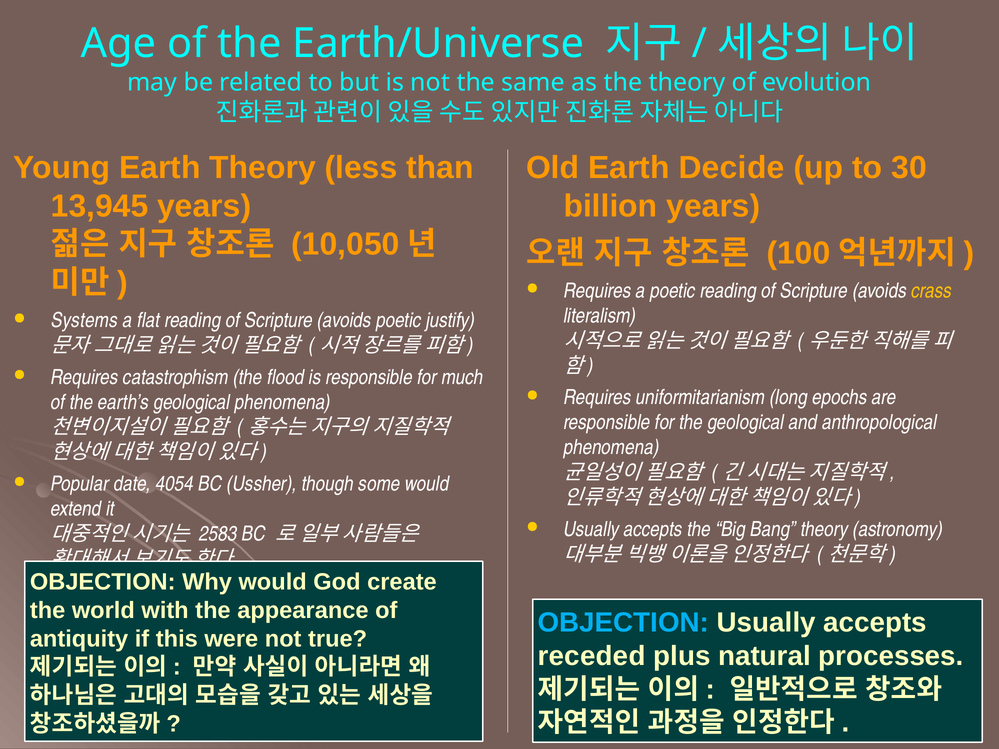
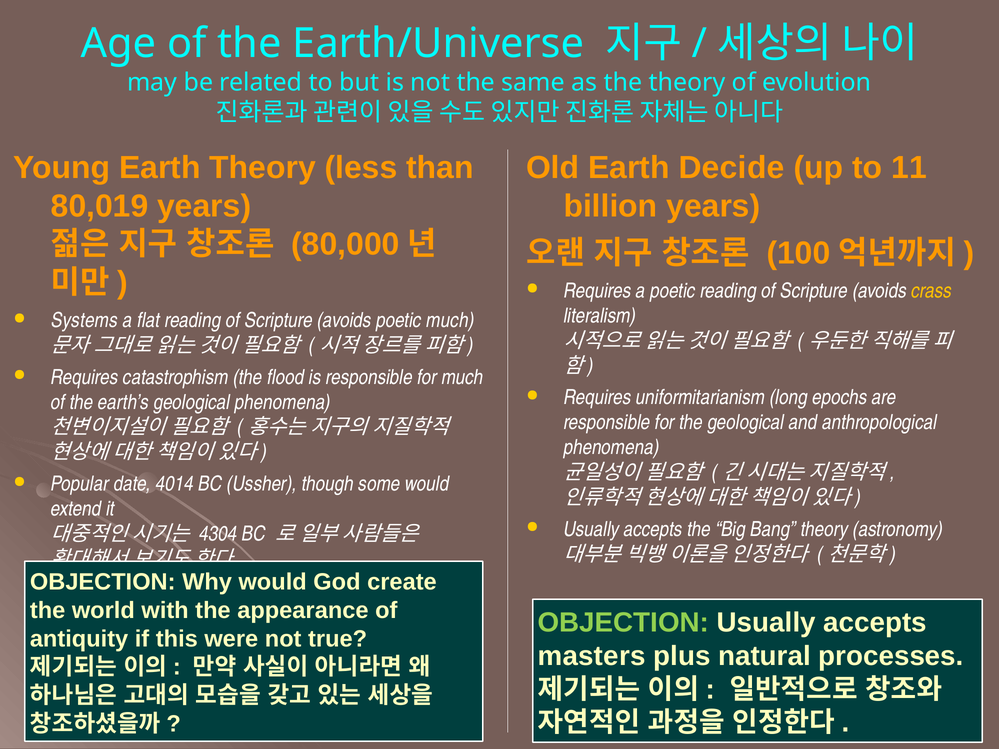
30: 30 -> 11 (909, 168)
13,945: 13,945 -> 80,019 (100, 206)
10,050: 10,050 -> 80,000 (345, 244)
poetic justify: justify -> much (450, 320)
4054: 4054 -> 4014 (175, 484)
2583: 2583 -> 4304 (218, 534)
OBJECTION colour: light blue -> light green (623, 623)
receded: receded -> masters (592, 656)
